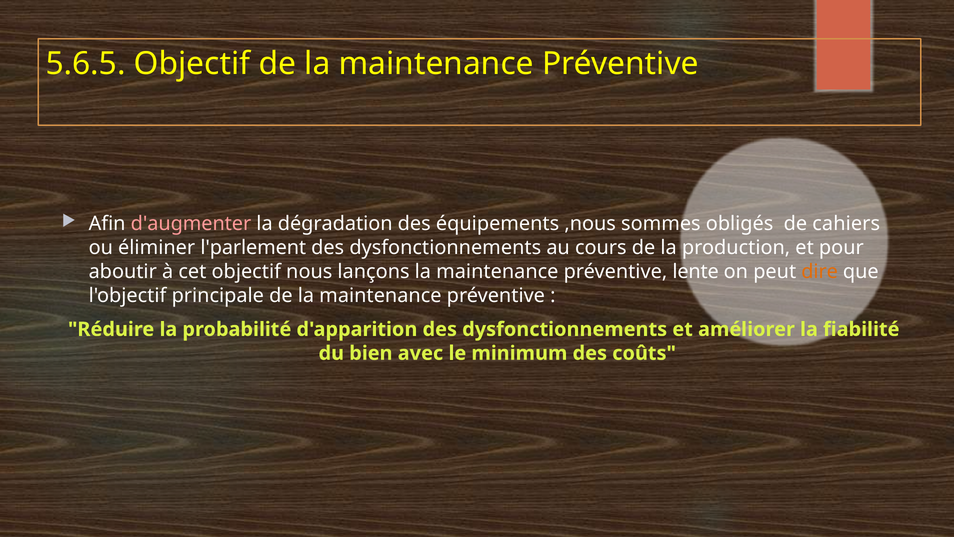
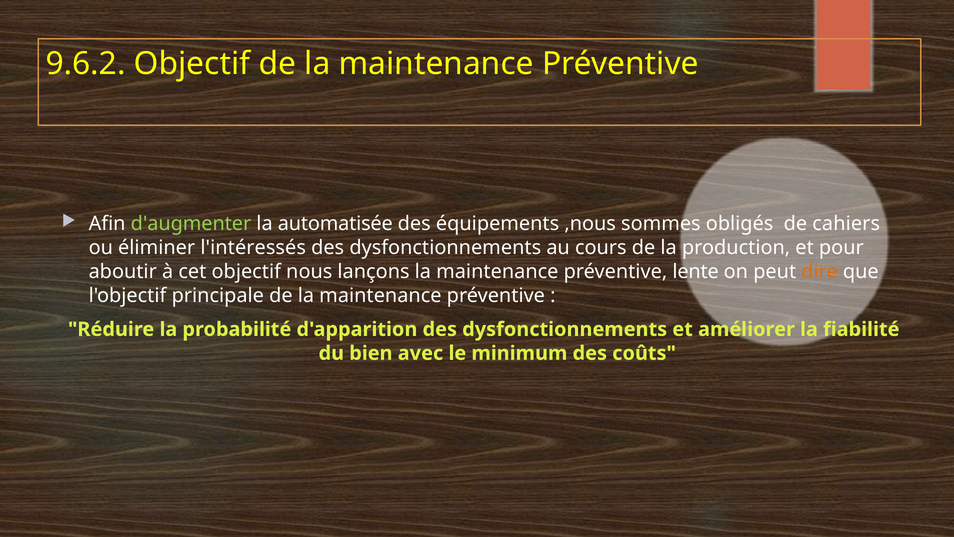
5.6.5: 5.6.5 -> 9.6.2 (86, 64)
d'augmenter colour: pink -> light green (191, 224)
dégradation: dégradation -> automatisée (335, 224)
l'parlement: l'parlement -> l'intéressés (253, 248)
